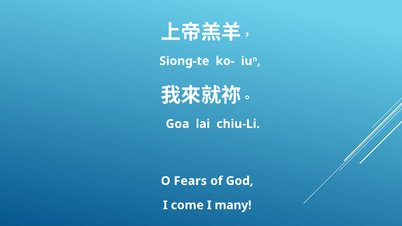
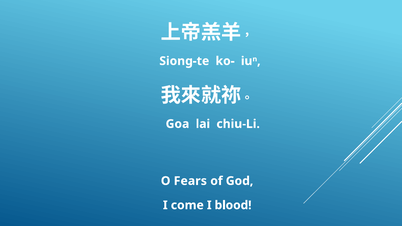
many: many -> blood (233, 205)
